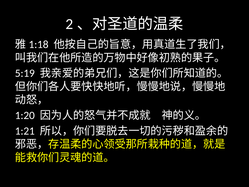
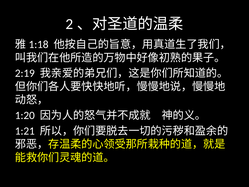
5:19: 5:19 -> 2:19 (25, 73)
